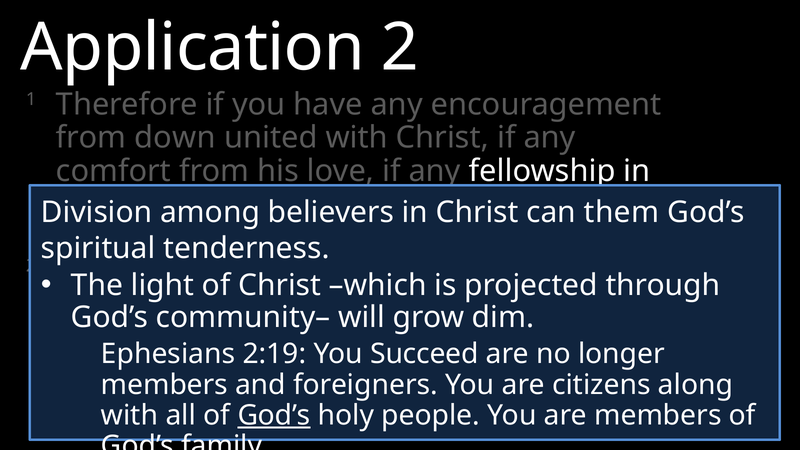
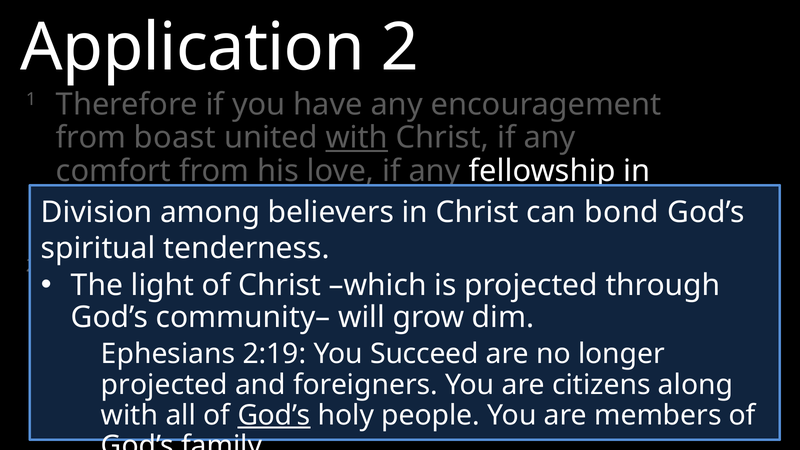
down: down -> boast (175, 138)
with underline: none -> present (357, 138)
them: them -> bond (622, 212)
members: members -> projected (164, 385)
